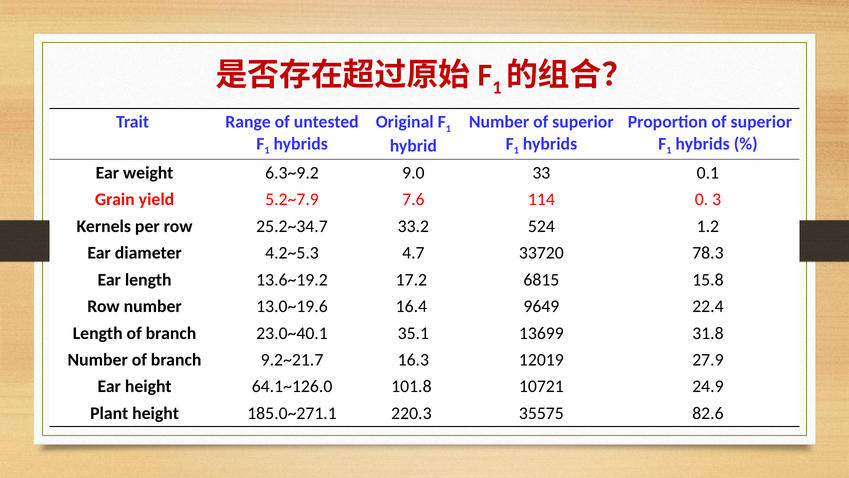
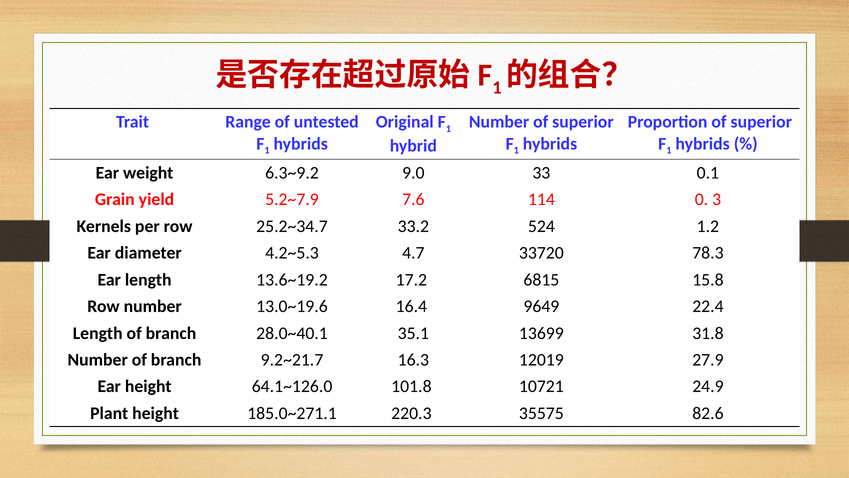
23.0~40.1: 23.0~40.1 -> 28.0~40.1 (292, 333)
